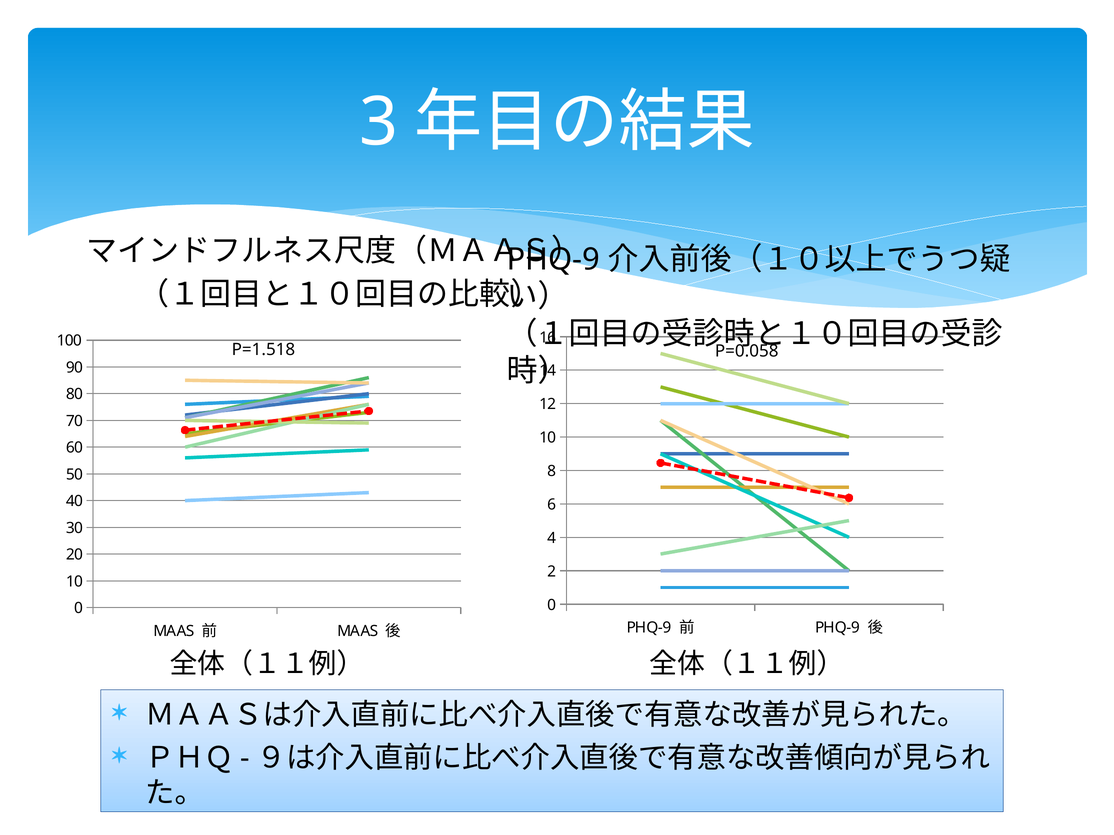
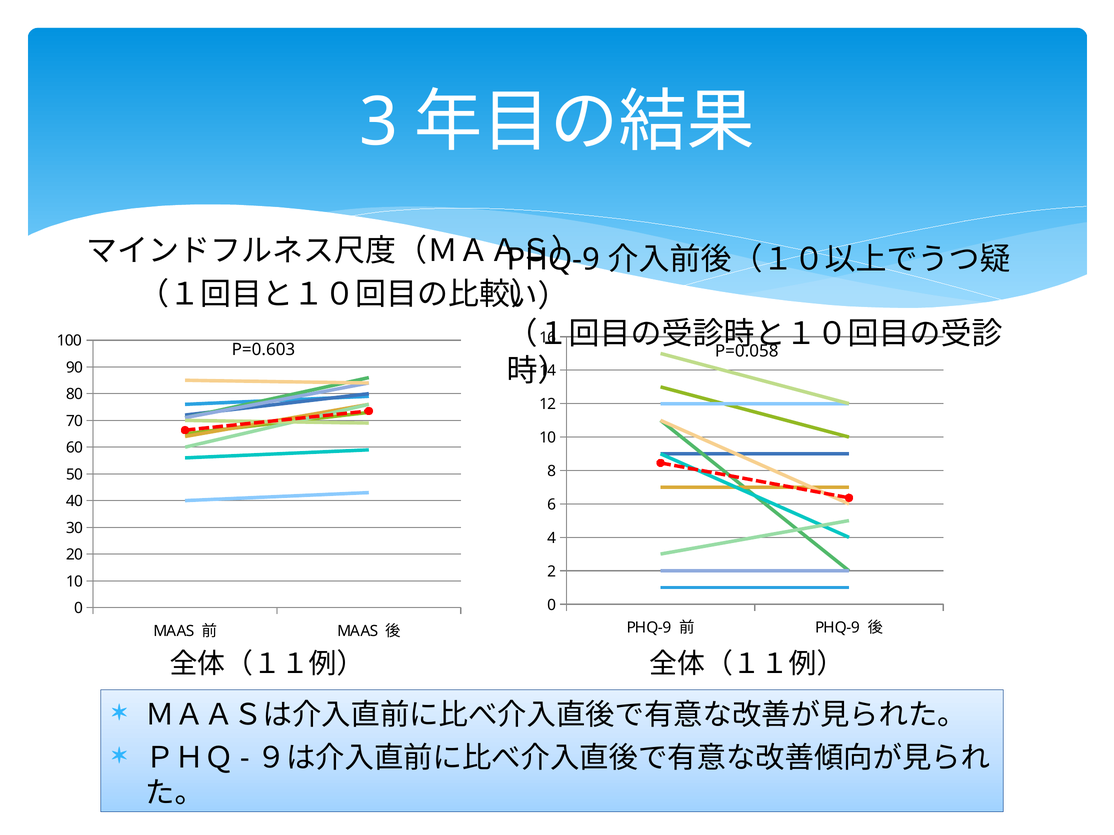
P=1.518: P=1.518 -> P=0.603 (263, 350)
